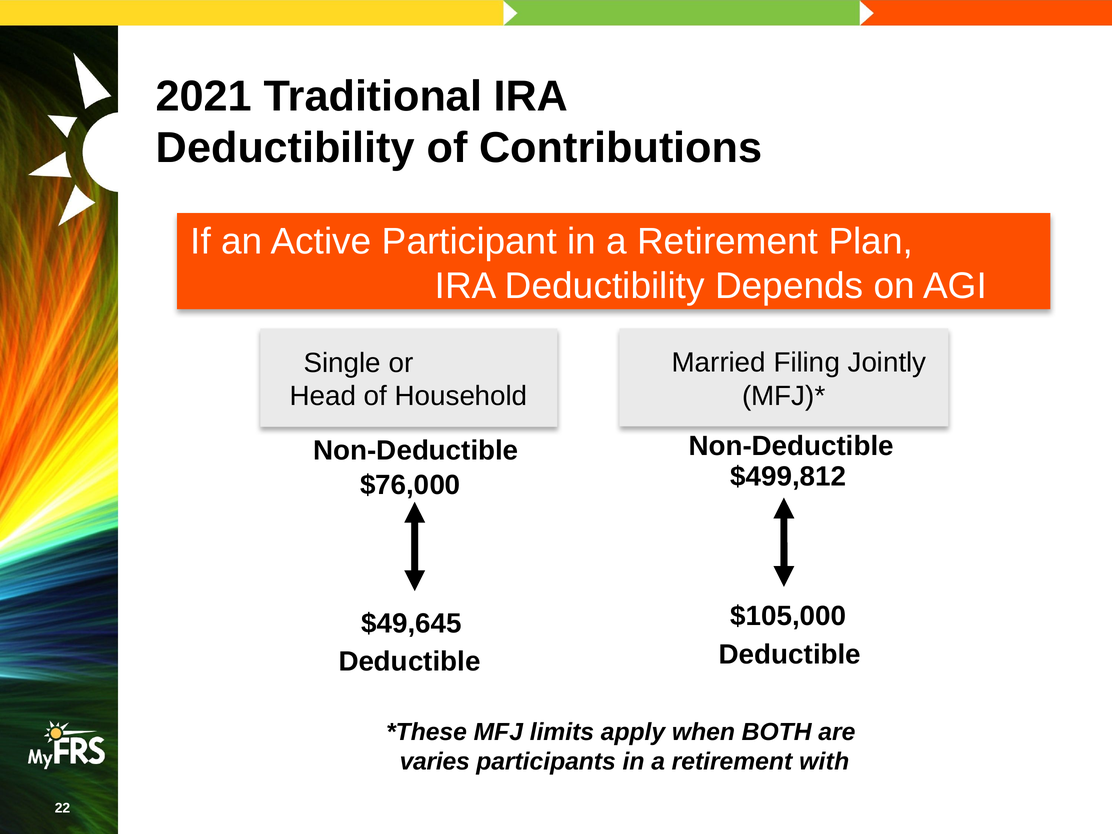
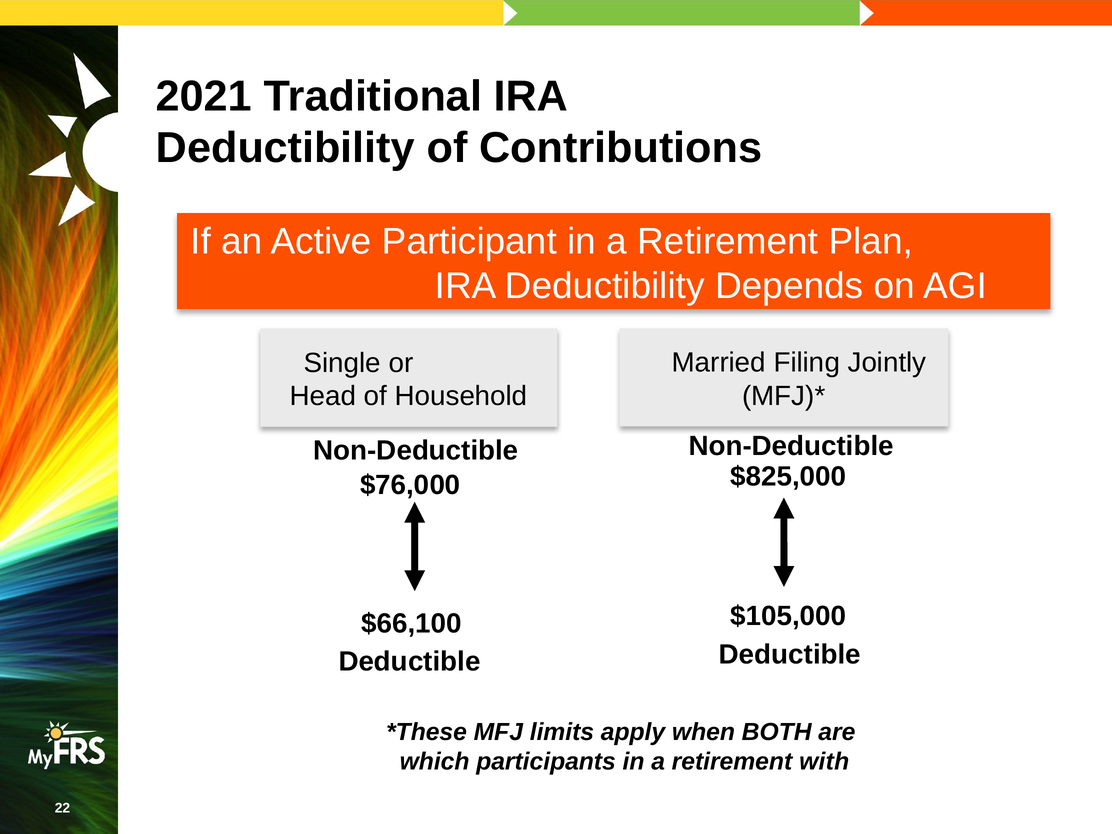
$499,812: $499,812 -> $825,000 (788, 477)
$49,645: $49,645 -> $66,100 (411, 623)
varies: varies -> which (435, 762)
